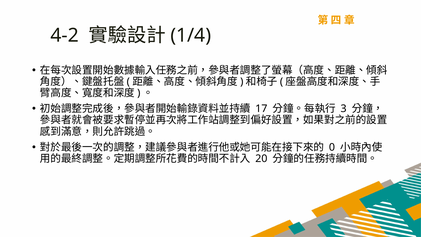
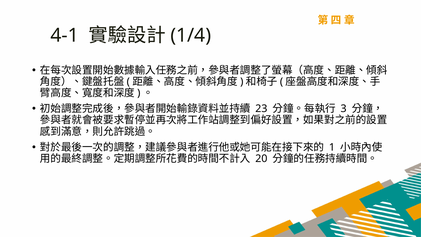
4-2: 4-2 -> 4-1 (65, 35)
17: 17 -> 23 (261, 109)
0: 0 -> 1 (332, 147)
